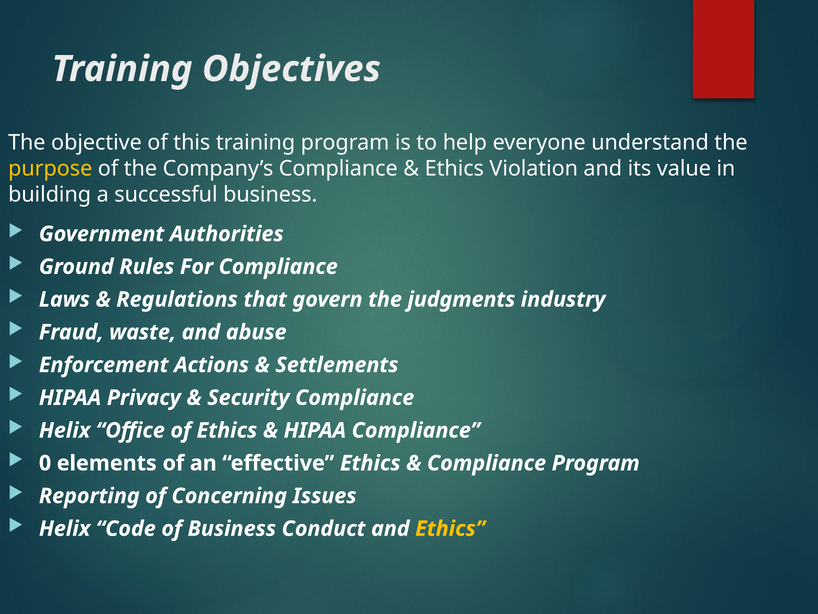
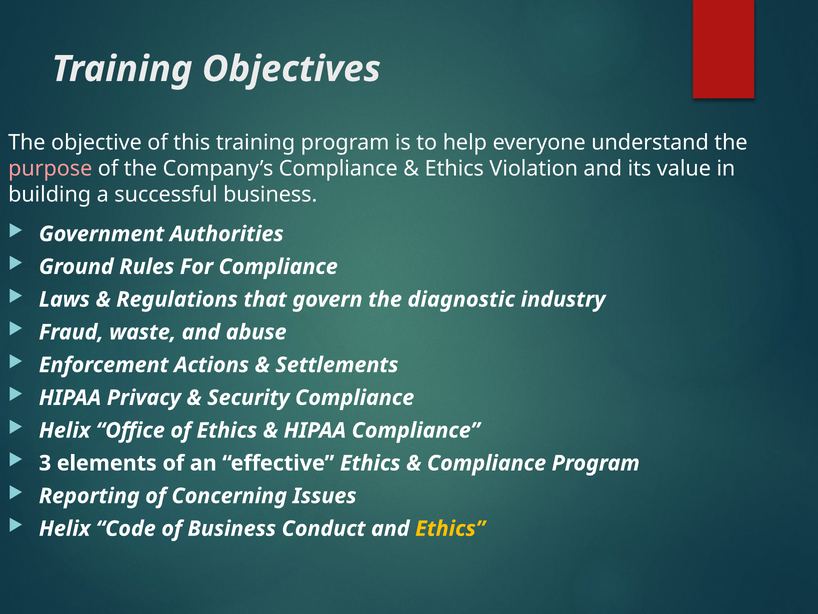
purpose colour: yellow -> pink (50, 168)
judgments: judgments -> diagnostic (461, 299)
0: 0 -> 3 (45, 463)
